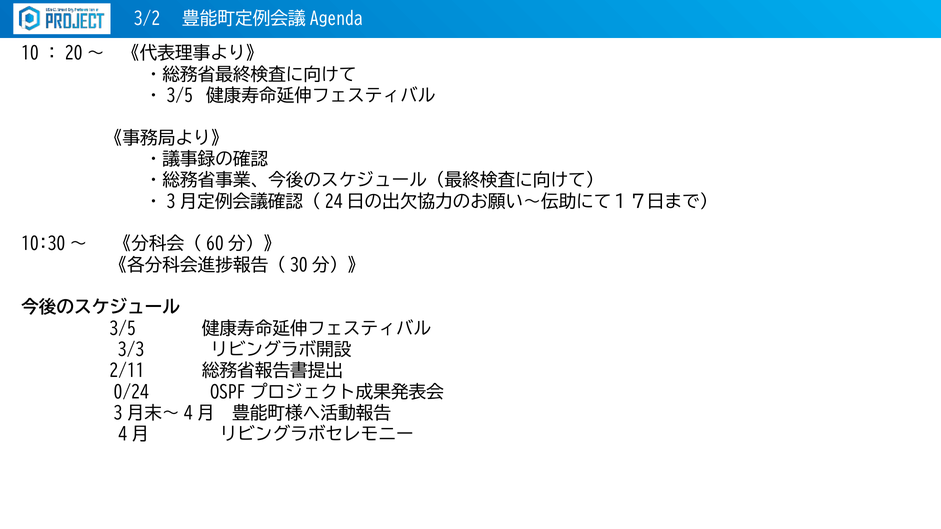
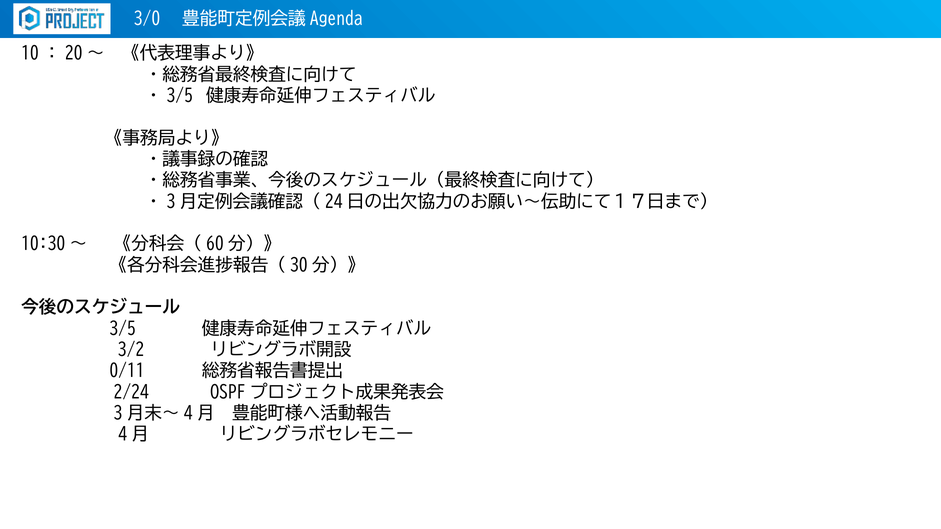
3/2: 3/2 -> 3/0 (147, 19)
3/3: 3/3 -> 3/2 (131, 350)
2/11: 2/11 -> 0/11 (127, 371)
0/24: 0/24 -> 2/24 (131, 392)
